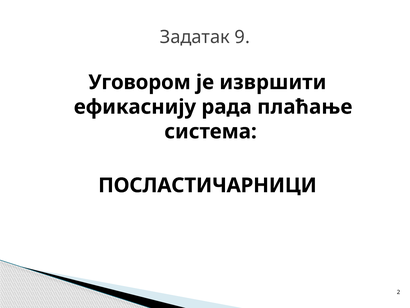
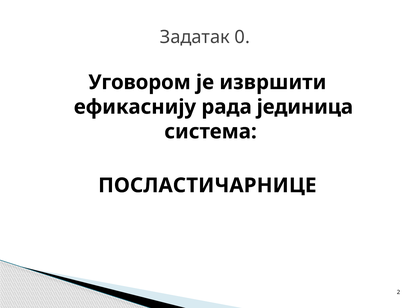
9: 9 -> 0 (242, 37)
плаћање: плаћање -> јединица (305, 107)
ПОСЛАСТИЧАРНИЦИ: ПОСЛАСТИЧАРНИЦИ -> ПОСЛАСТИЧАРНИЦЕ (207, 185)
